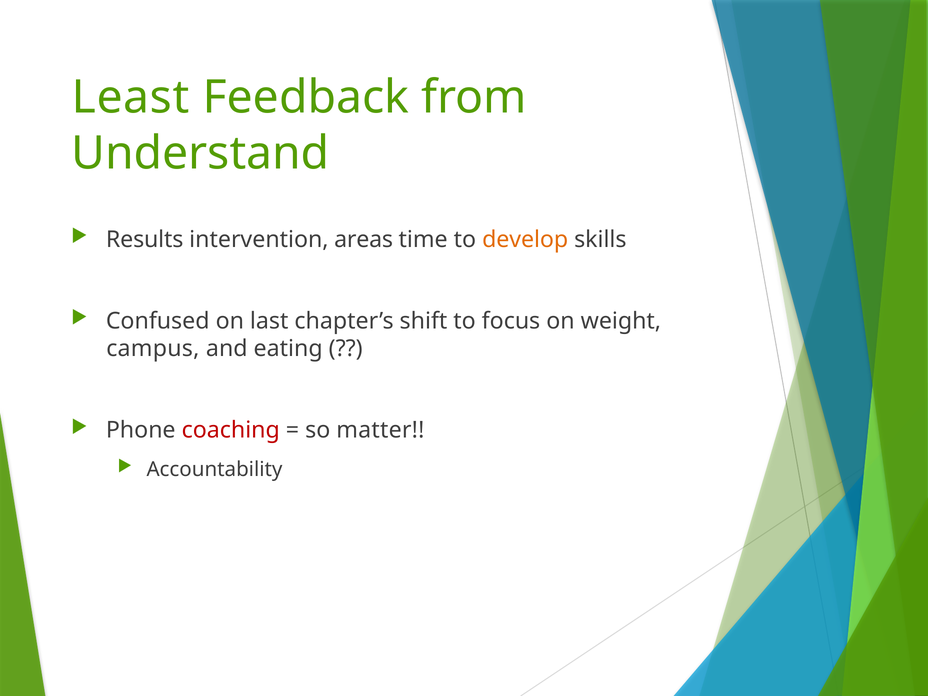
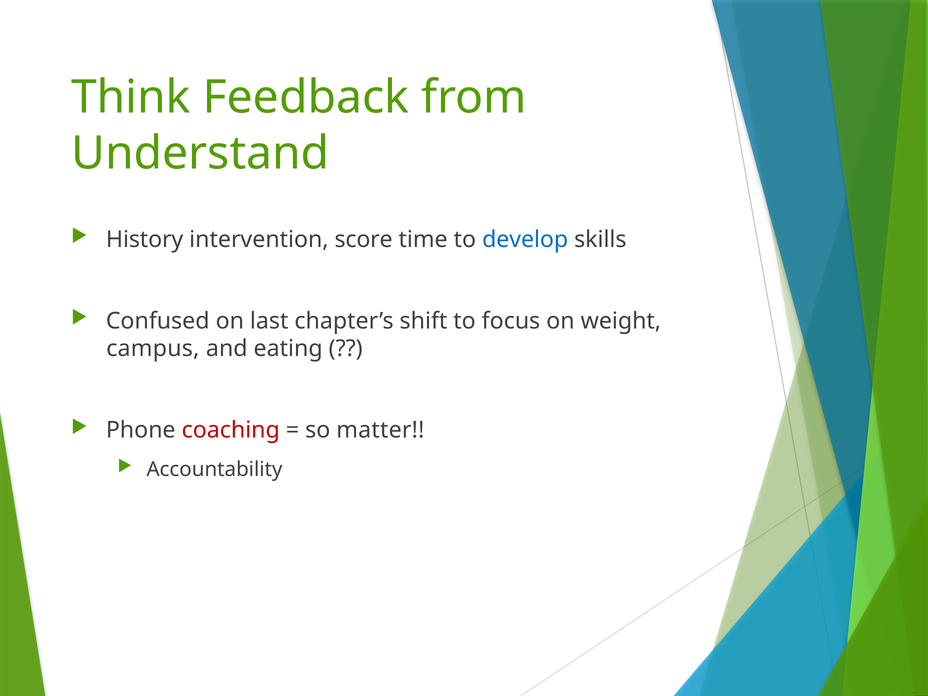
Least: Least -> Think (131, 98)
Results: Results -> History (145, 239)
areas: areas -> score (364, 239)
develop colour: orange -> blue (525, 239)
